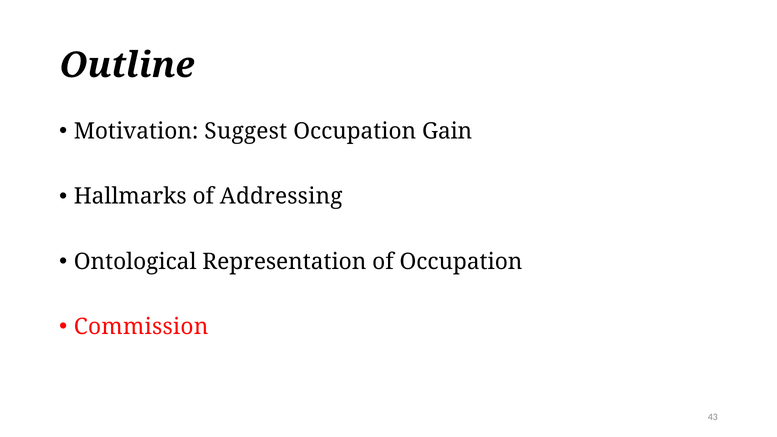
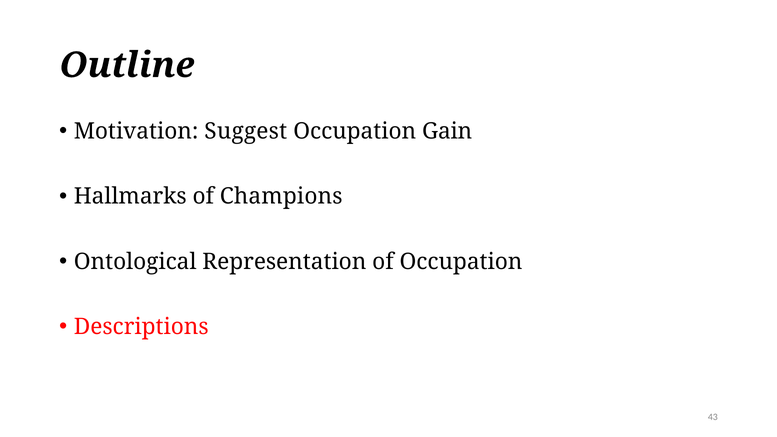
Addressing: Addressing -> Champions (281, 197)
Commission: Commission -> Descriptions (141, 327)
